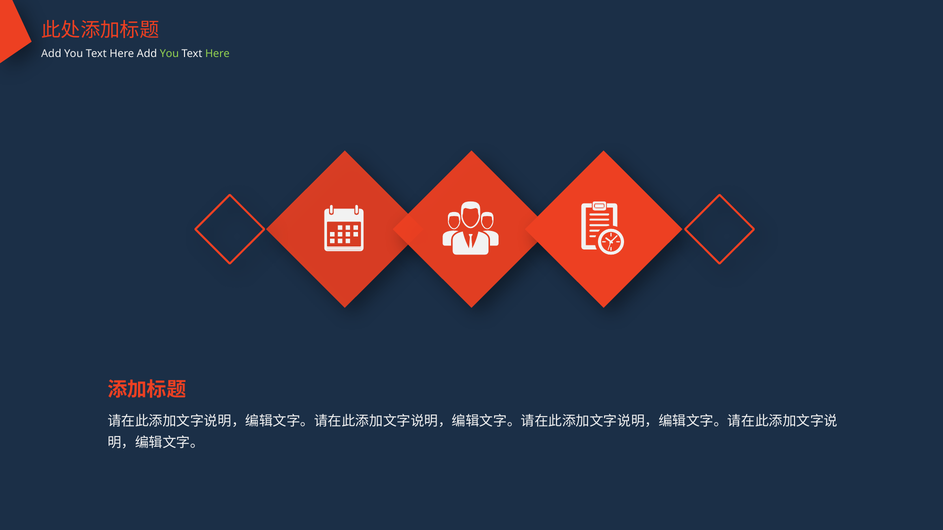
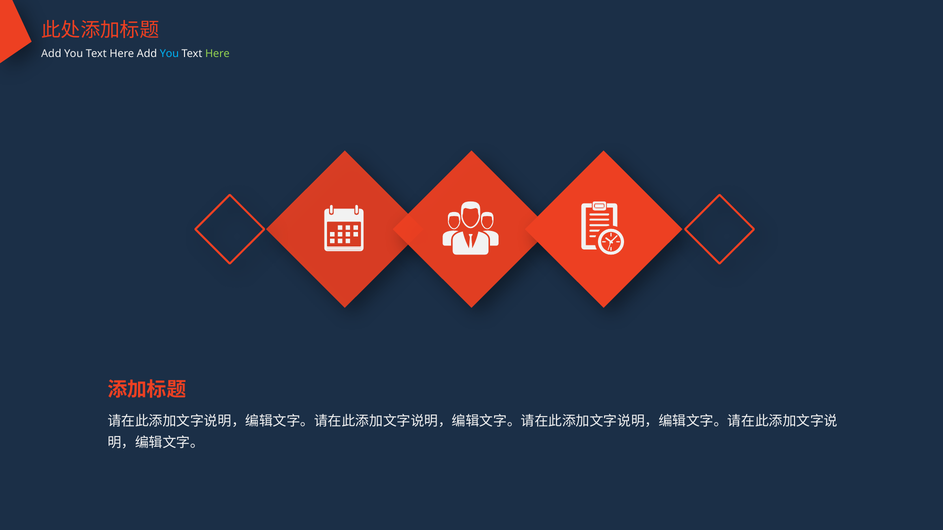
You colour: light green -> light blue (169, 54)
